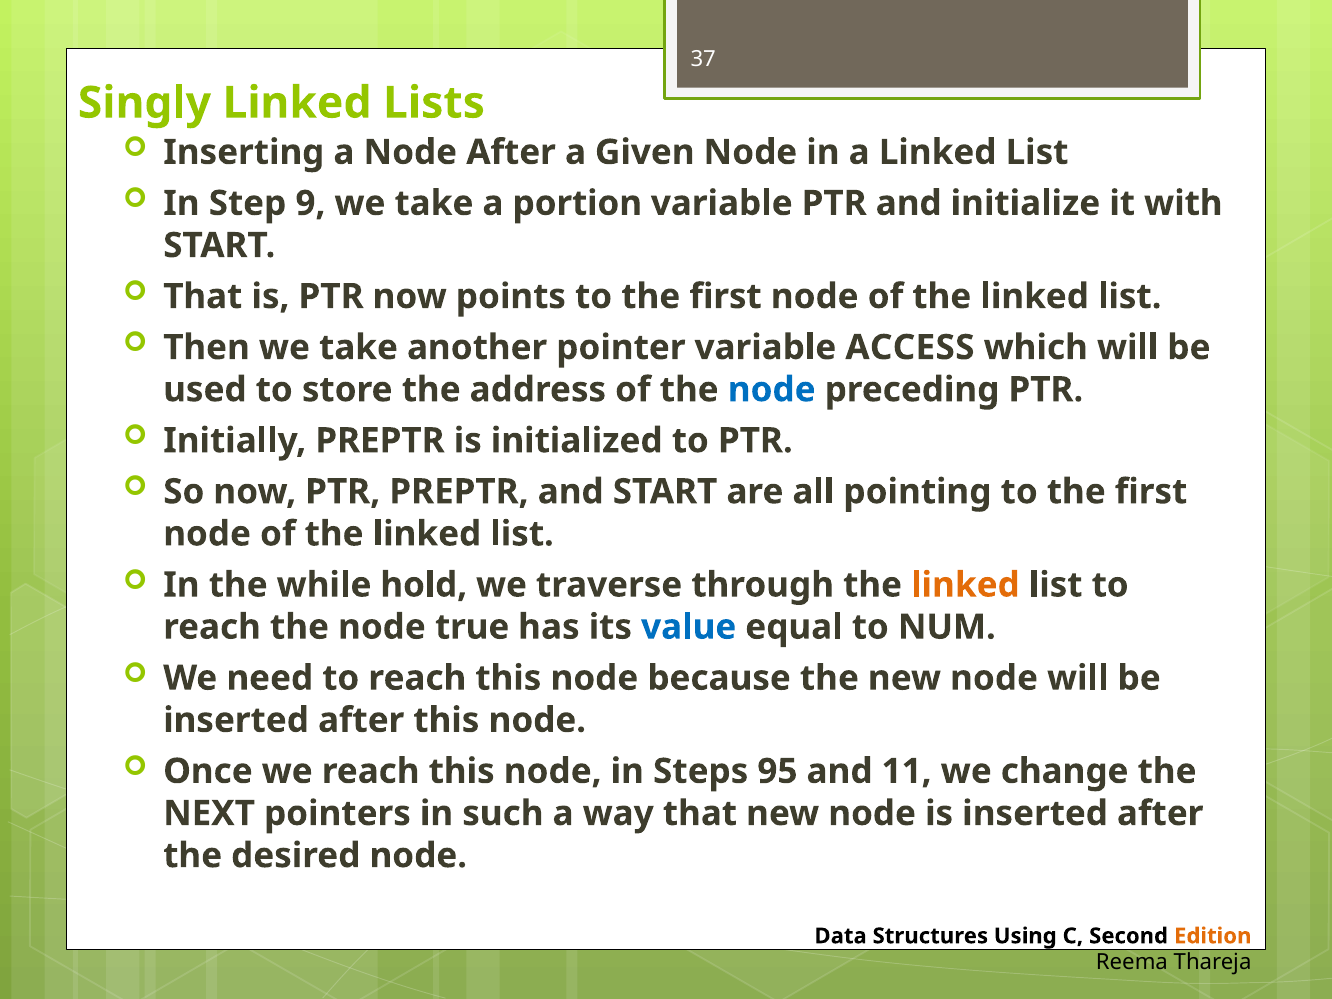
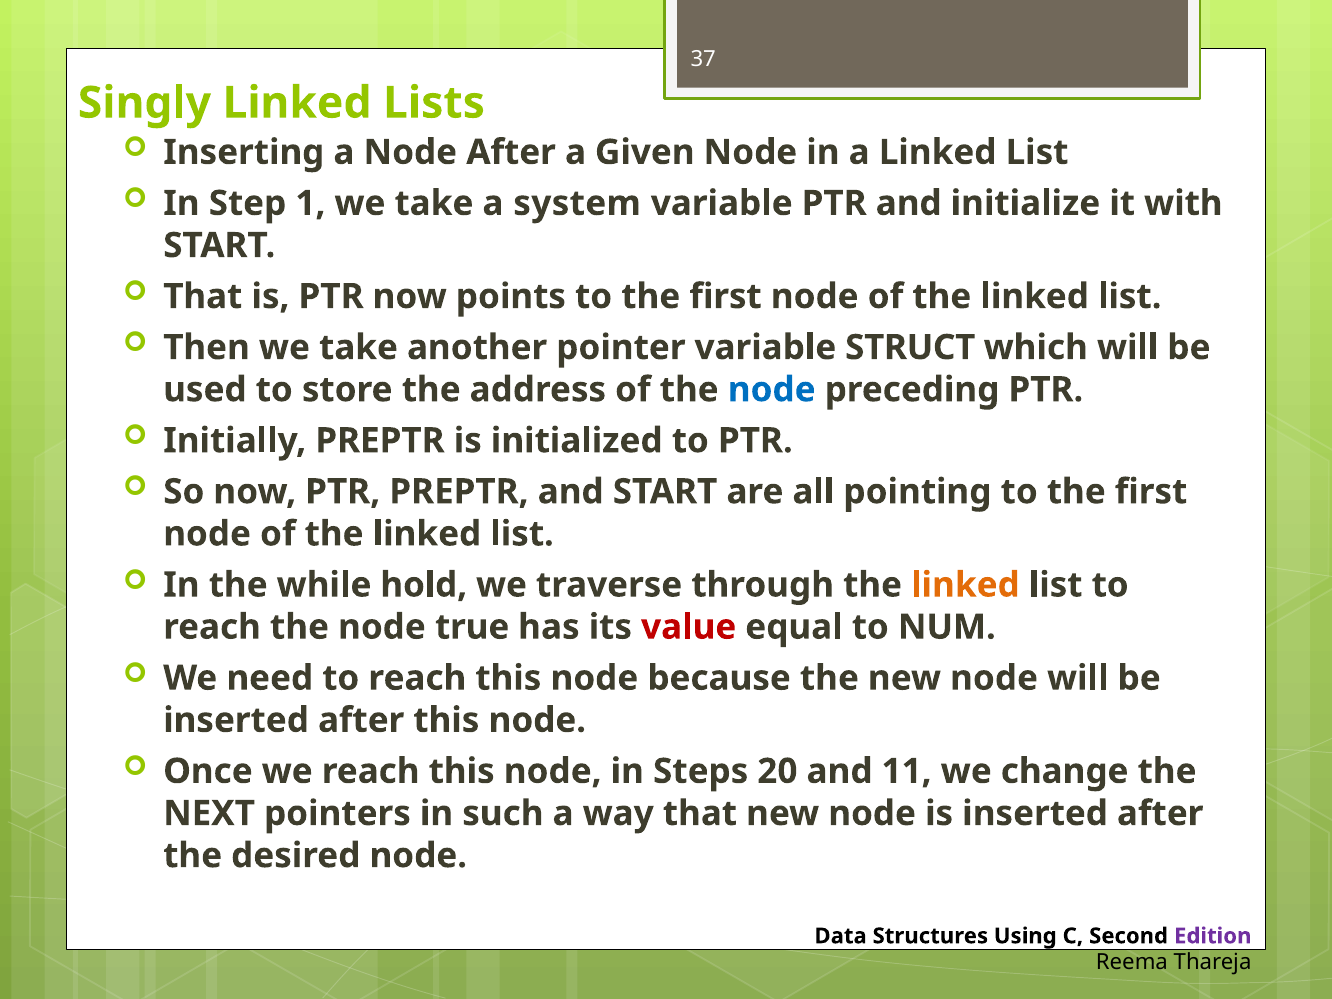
9: 9 -> 1 (310, 203)
portion: portion -> system (577, 203)
ACCESS: ACCESS -> STRUCT (910, 348)
value colour: blue -> red (689, 627)
95: 95 -> 20 (777, 771)
Edition colour: orange -> purple (1213, 936)
